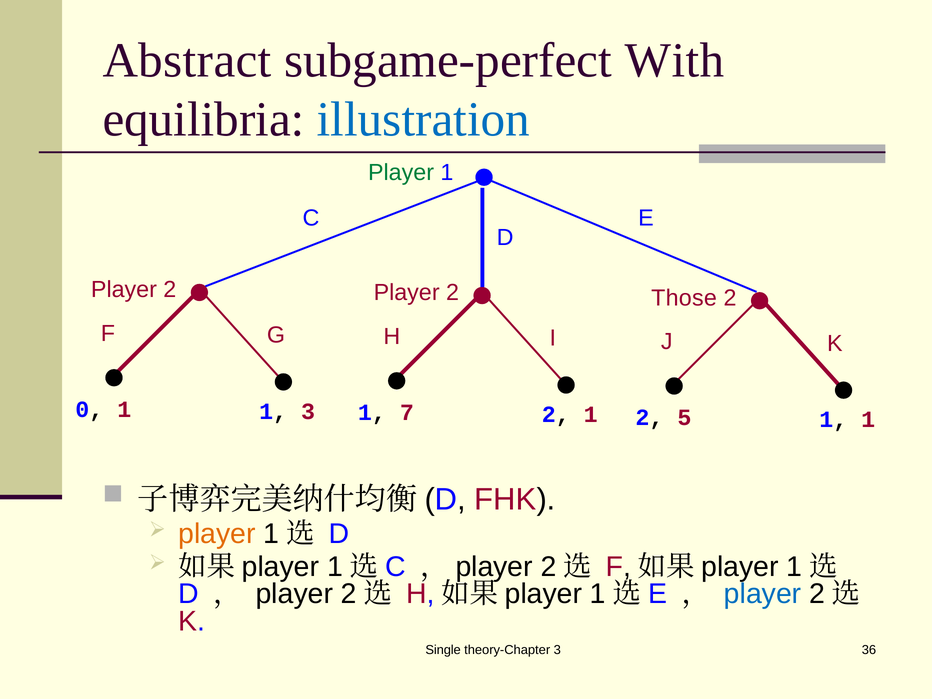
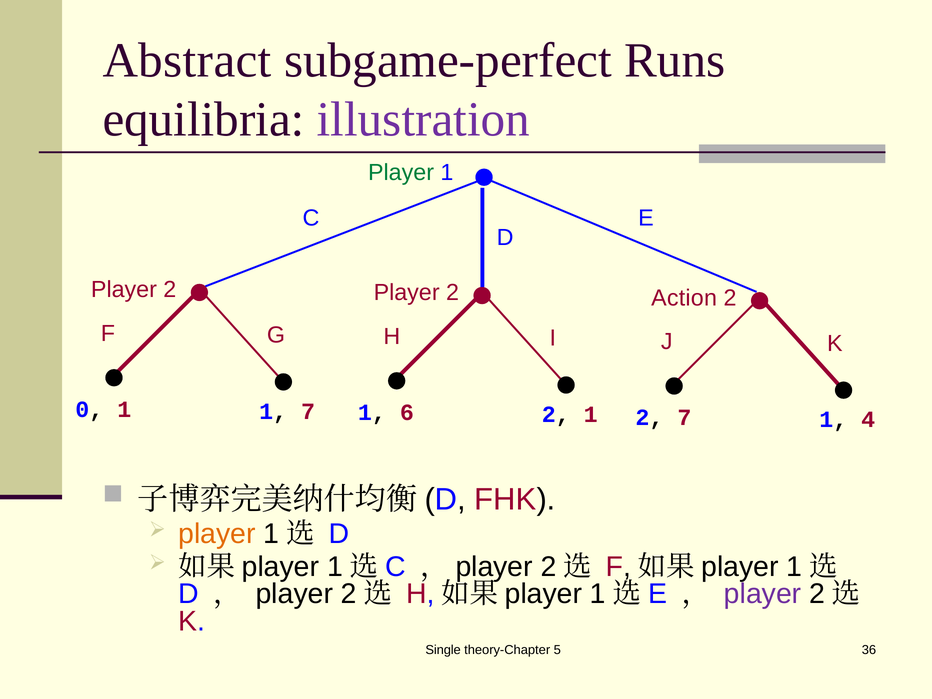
With: With -> Runs (675, 60)
illustration colour: blue -> purple (423, 120)
Those: Those -> Action (684, 298)
1 3: 3 -> 7 (308, 411)
7: 7 -> 6 (407, 413)
2 5: 5 -> 7 (684, 418)
1: 1 -> 4 (868, 420)
player colour: blue -> purple (763, 594)
theory-Chapter 3: 3 -> 5 (557, 650)
